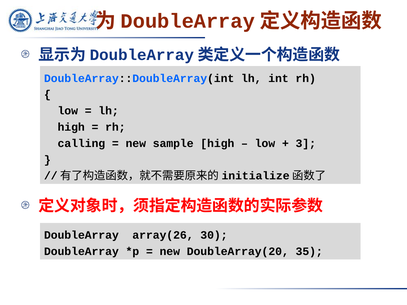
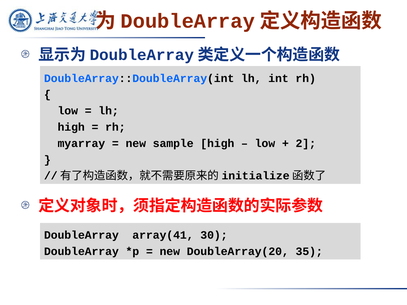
calling: calling -> myarray (81, 143)
3: 3 -> 2 (306, 143)
array(26: array(26 -> array(41 (163, 235)
